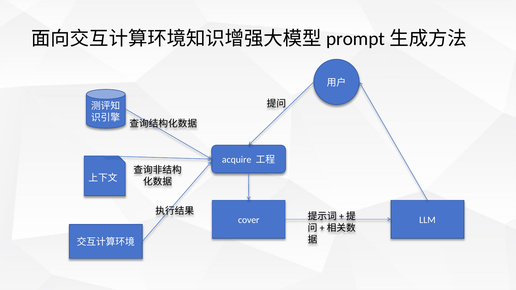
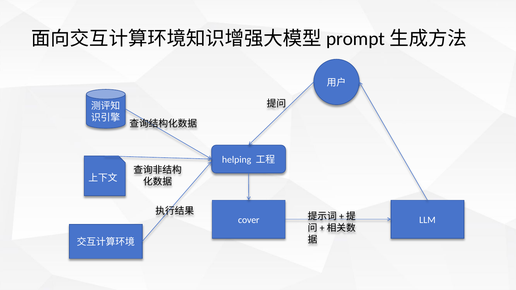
acquire: acquire -> helping (237, 160)
